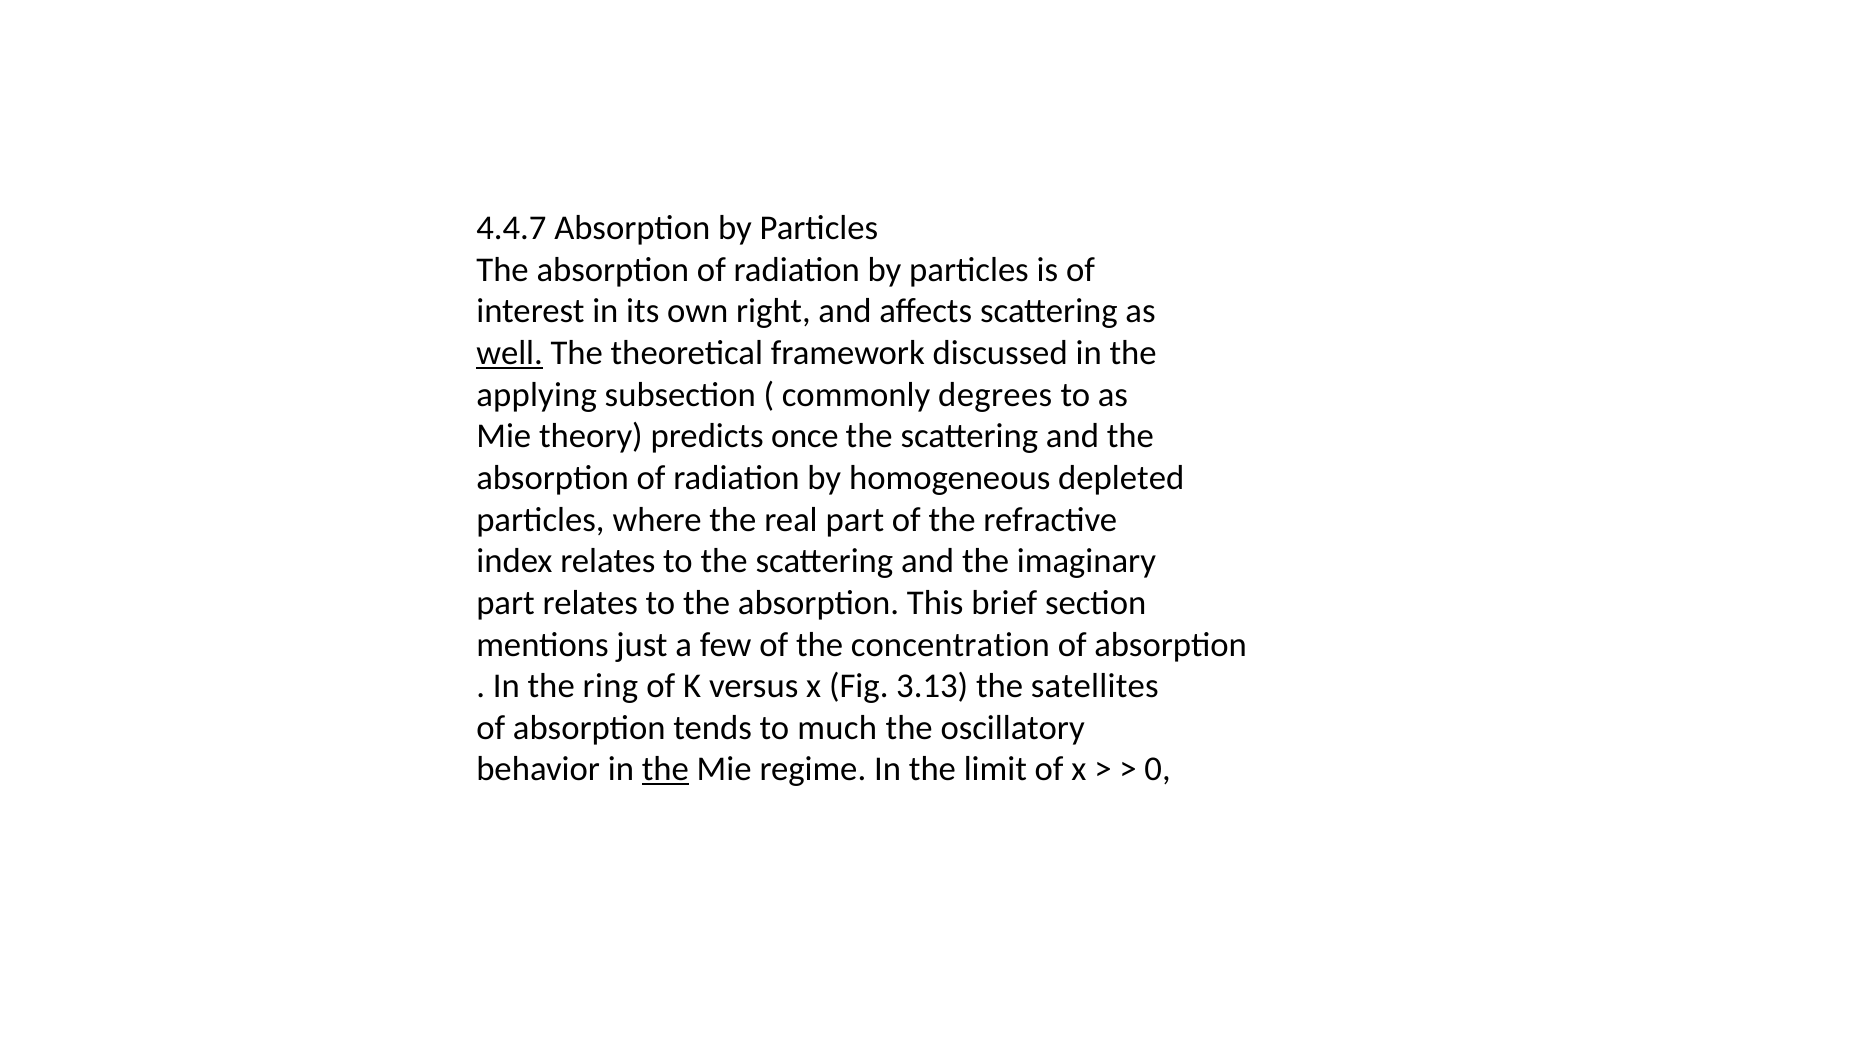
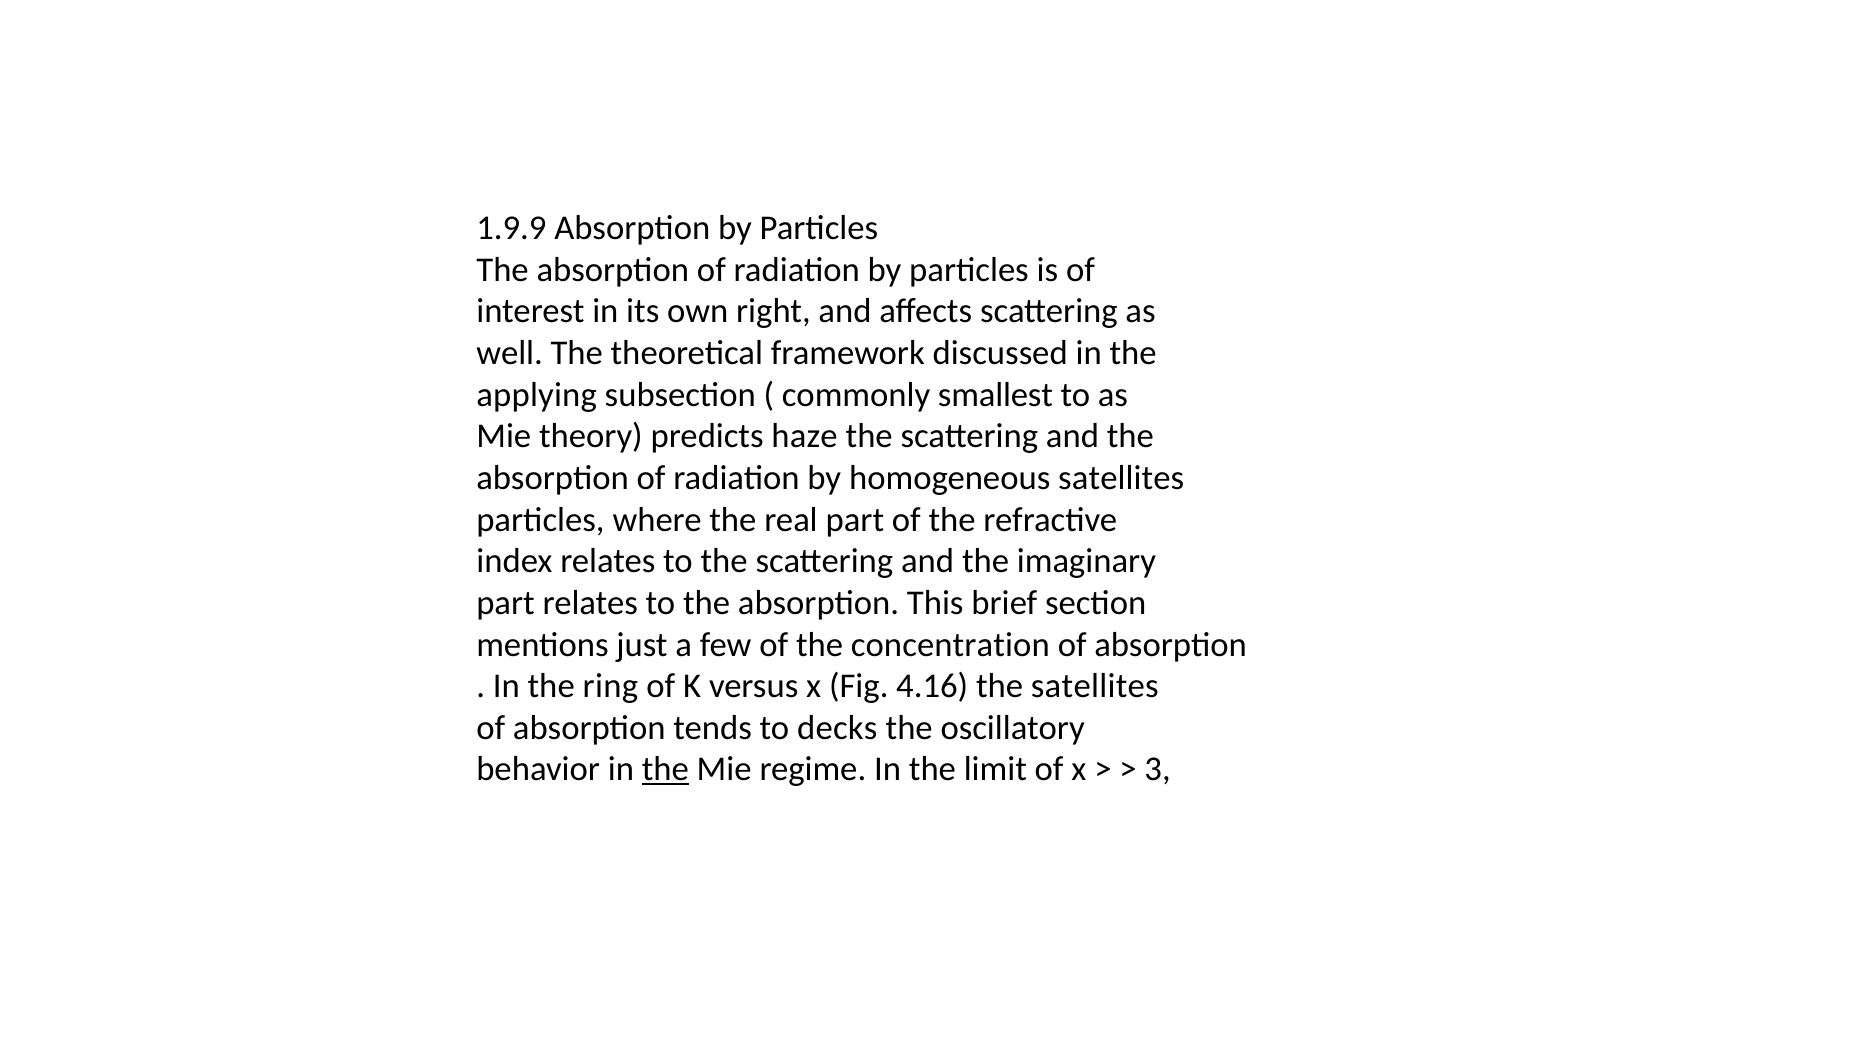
4.4.7: 4.4.7 -> 1.9.9 (511, 228)
well underline: present -> none (510, 353)
degrees: degrees -> smallest (995, 395)
once: once -> haze (805, 436)
homogeneous depleted: depleted -> satellites (1121, 478)
3.13: 3.13 -> 4.16 (932, 686)
much: much -> decks (837, 728)
0: 0 -> 3 (1158, 770)
